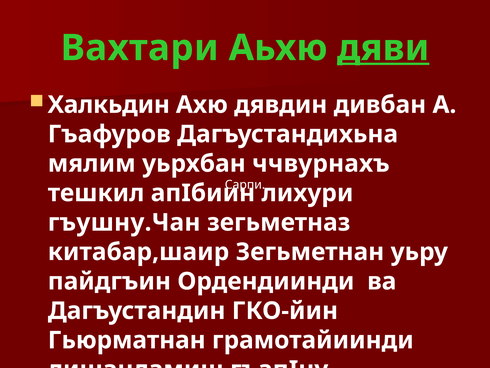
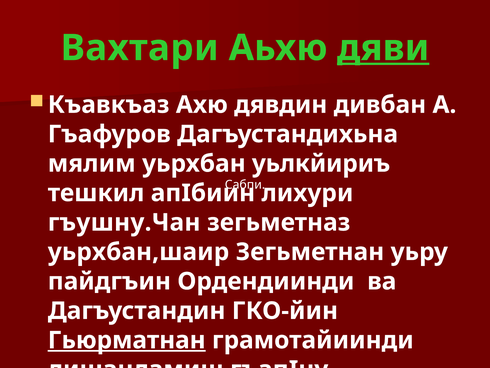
Халкьдин: Халкьдин -> Къавкъаз (109, 105)
ччвурнахъ: ччвурнахъ -> уьлкйириъ (321, 163)
Сарпи: Сарпи -> Сабпи (245, 184)
китабар,шаир: китабар,шаир -> уьрхбан,шаир (139, 252)
Гьюрматнан underline: none -> present (127, 340)
